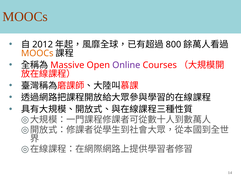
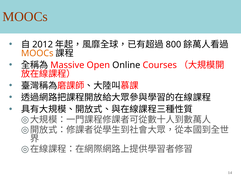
Online colour: purple -> black (126, 65)
